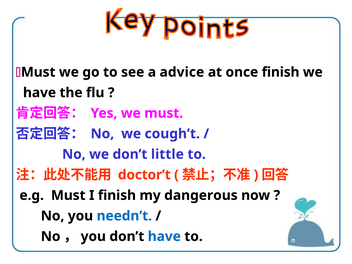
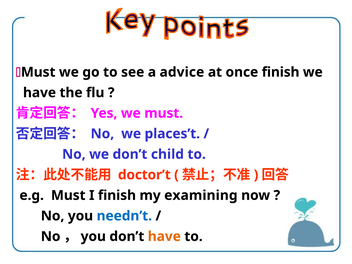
cough’t: cough’t -> places’t (172, 134)
little: little -> child (167, 154)
dangerous: dangerous -> examining (201, 195)
have colour: blue -> orange (164, 236)
